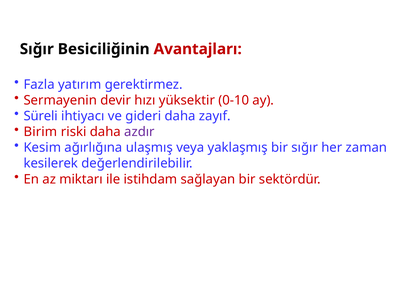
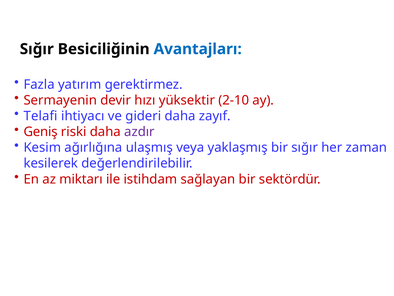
Avantajları colour: red -> blue (198, 49)
0-10: 0-10 -> 2-10 (234, 100)
Süreli: Süreli -> Telafi (41, 116)
Birim: Birim -> Geniş (41, 132)
